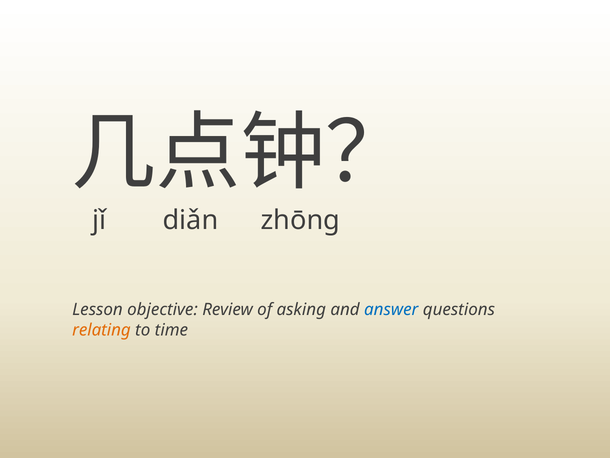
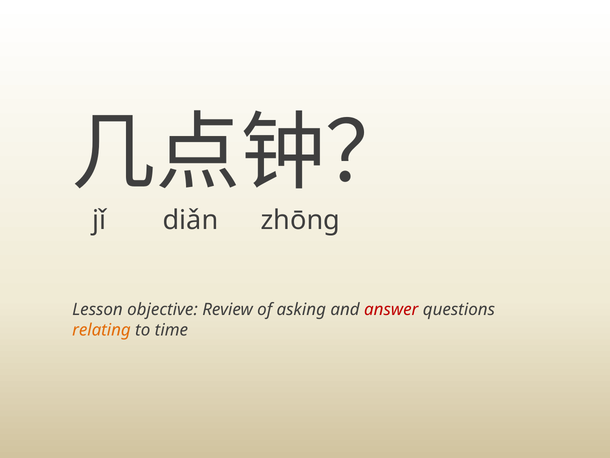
answer colour: blue -> red (391, 309)
